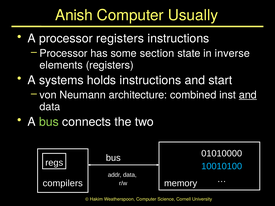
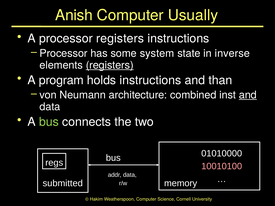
section: section -> system (157, 53)
registers underline: none -> present (110, 65)
systems: systems -> program (61, 80)
start: start -> than (220, 80)
10010100 colour: light blue -> pink (222, 166)
compilers: compilers -> submitted (63, 183)
